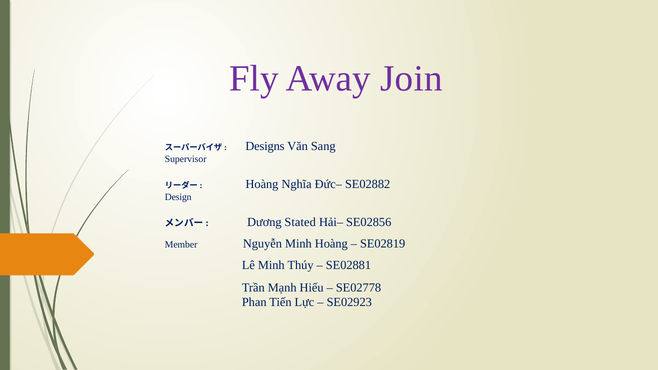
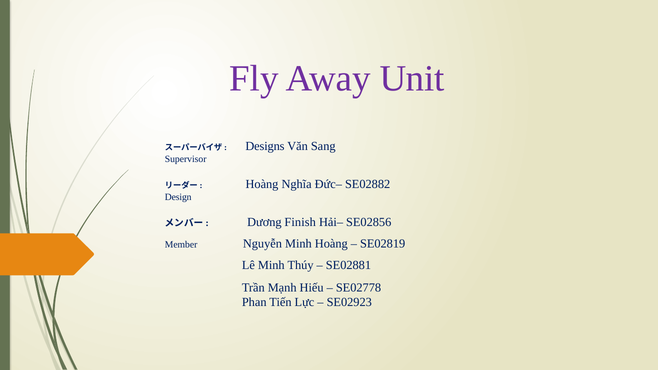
Join: Join -> Unit (412, 79)
Stated: Stated -> Finish (300, 222)
